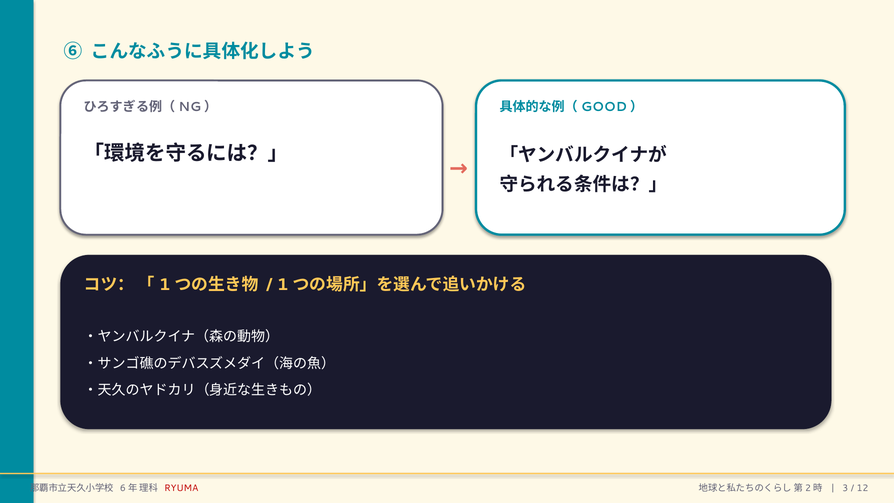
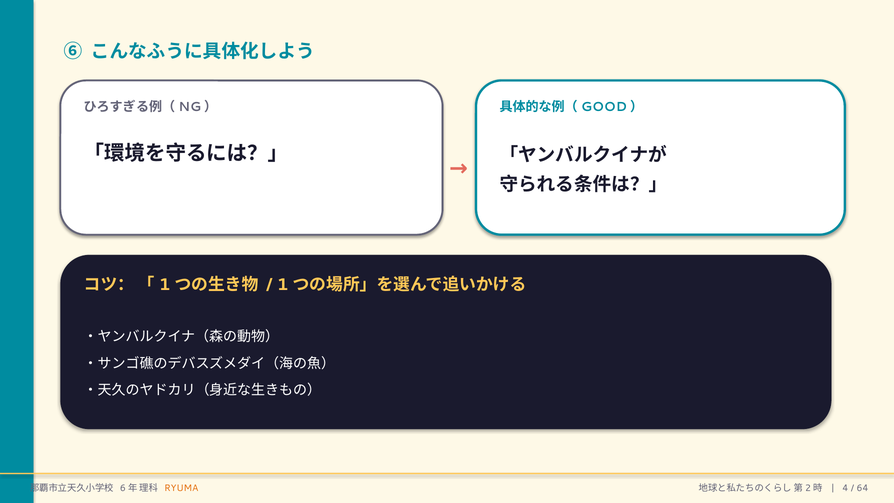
RYUMA colour: red -> orange (181, 488)
3: 3 -> 4 (845, 488)
12: 12 -> 64 (862, 488)
